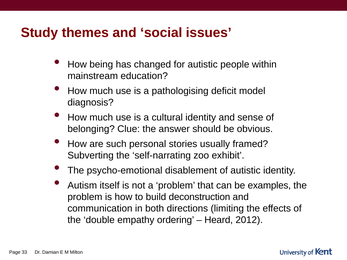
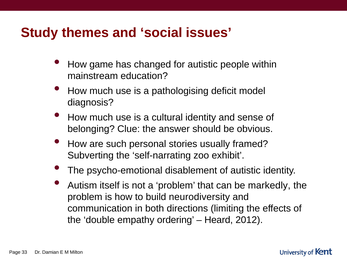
being: being -> game (101, 65)
examples: examples -> markedly (269, 186)
deconstruction: deconstruction -> neurodiversity (199, 197)
